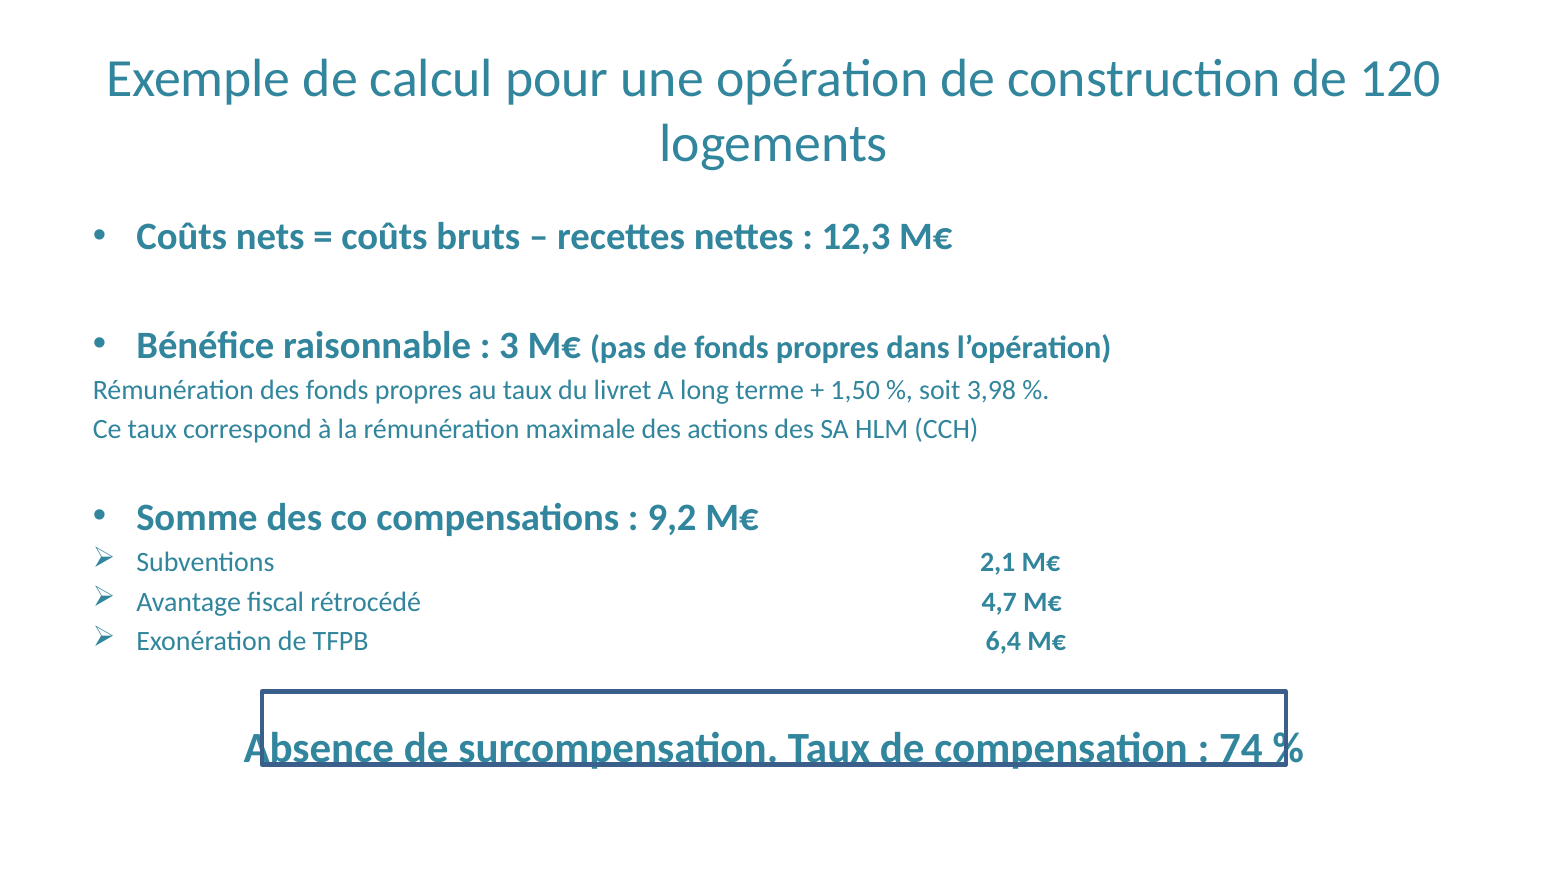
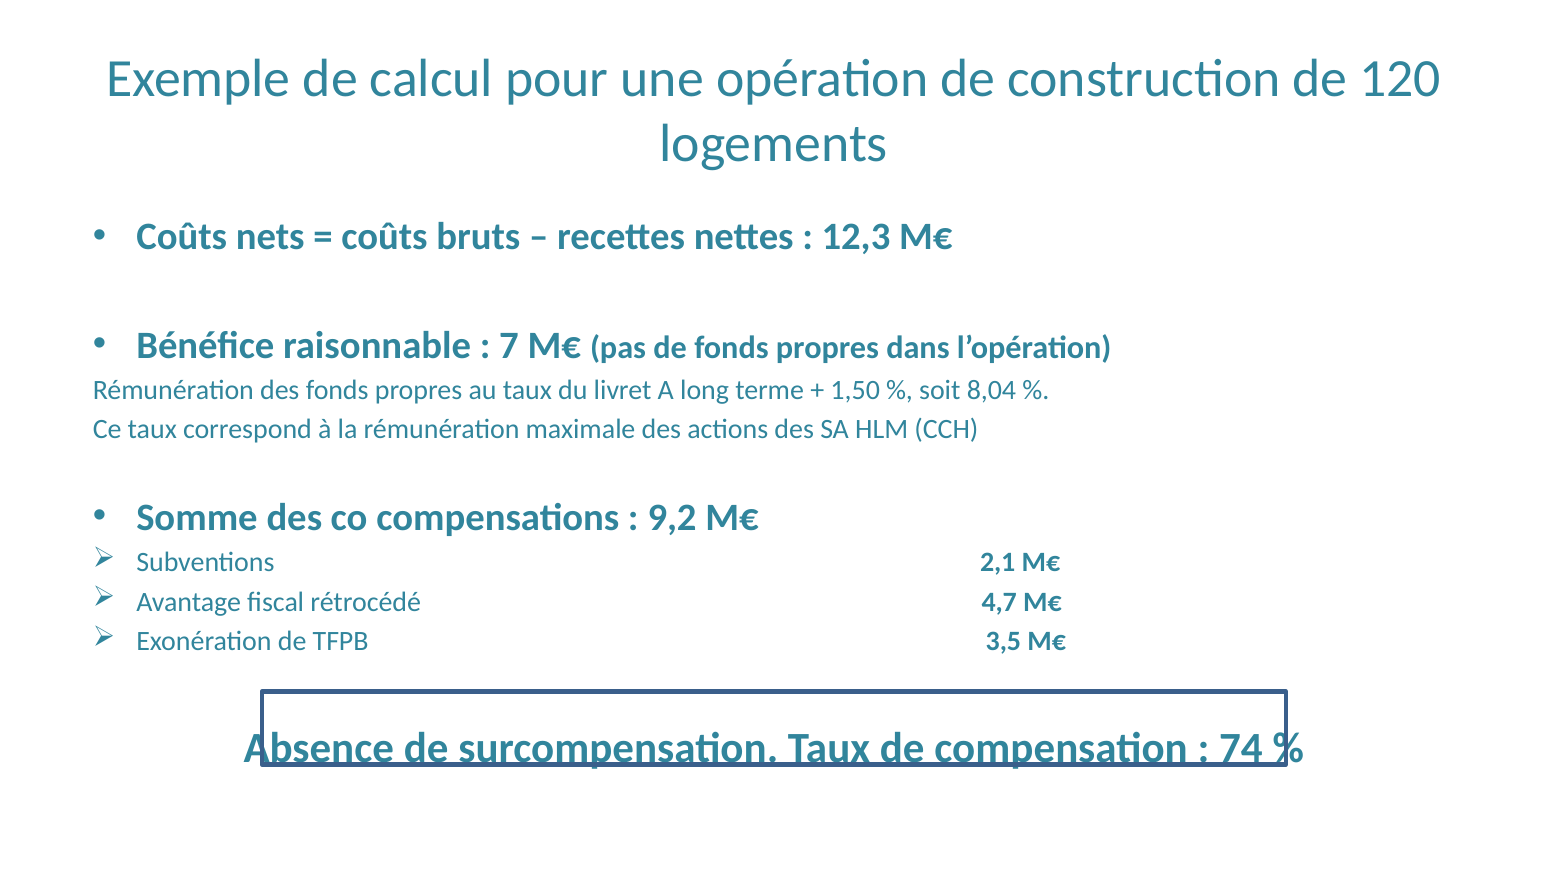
3: 3 -> 7 (509, 345)
3,98: 3,98 -> 8,04 (992, 390)
6,4: 6,4 -> 3,5 (1003, 641)
